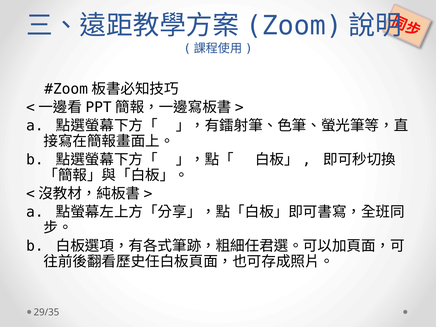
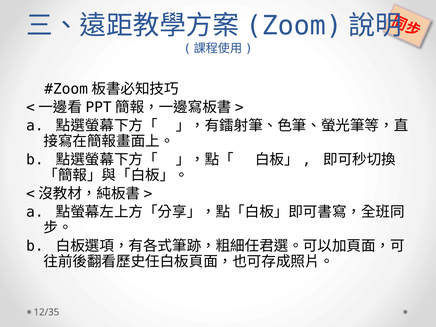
29/35: 29/35 -> 12/35 (46, 312)
